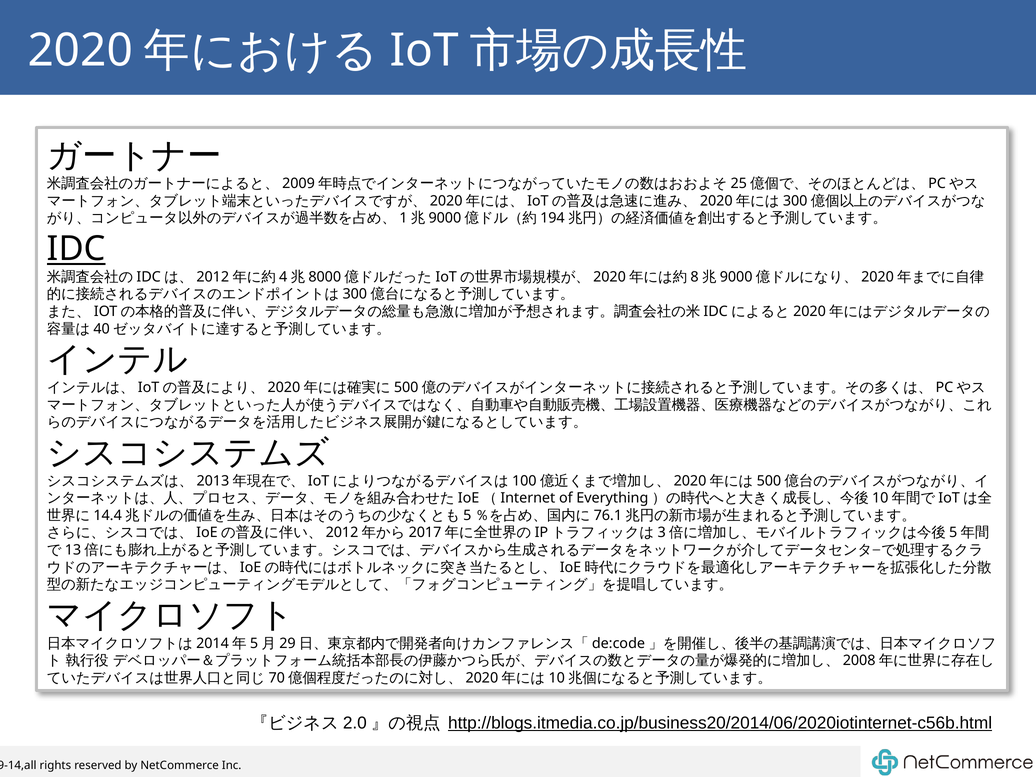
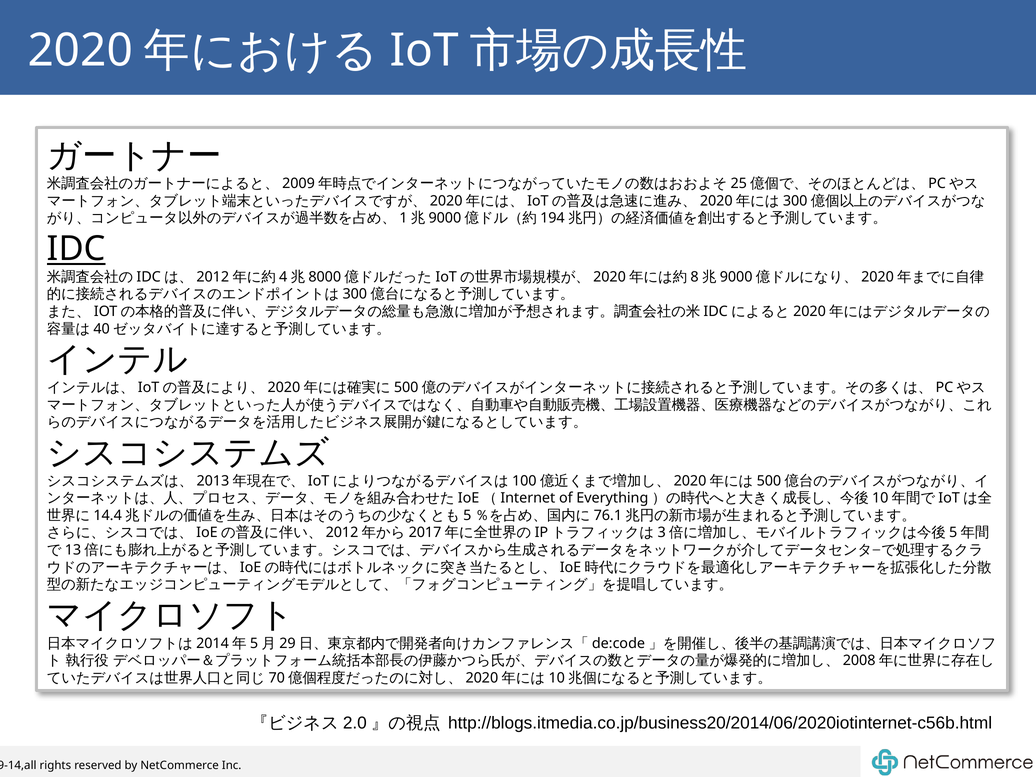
http://blogs.itmedia.co.jp/business20/2014/06/2020iotinternet-c56b.html underline: present -> none (720, 723)
